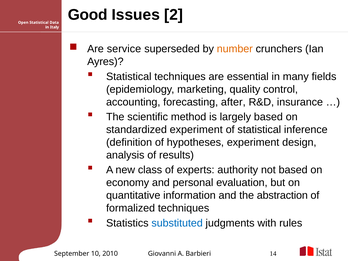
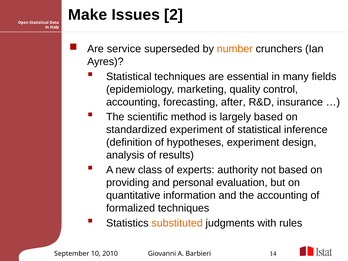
Good: Good -> Make (88, 15)
economy: economy -> providing (128, 183)
the abstraction: abstraction -> accounting (282, 195)
substituted colour: blue -> orange (177, 223)
